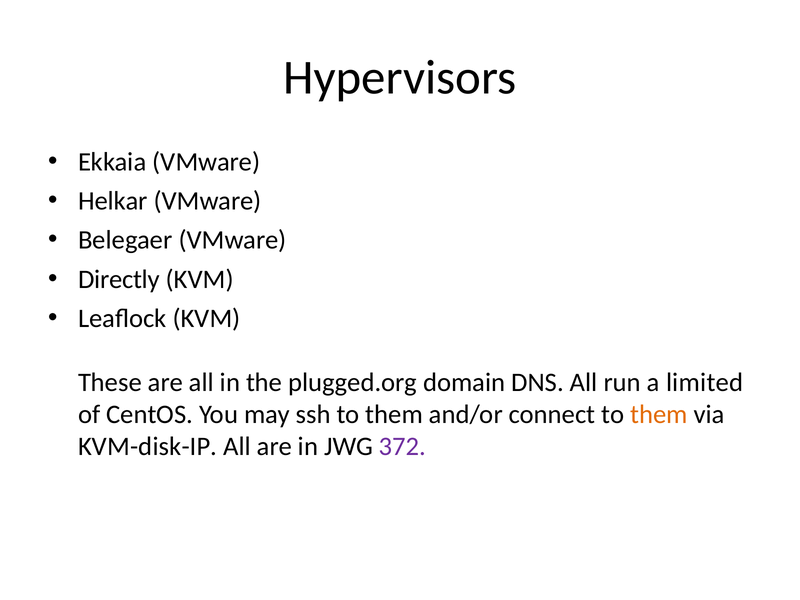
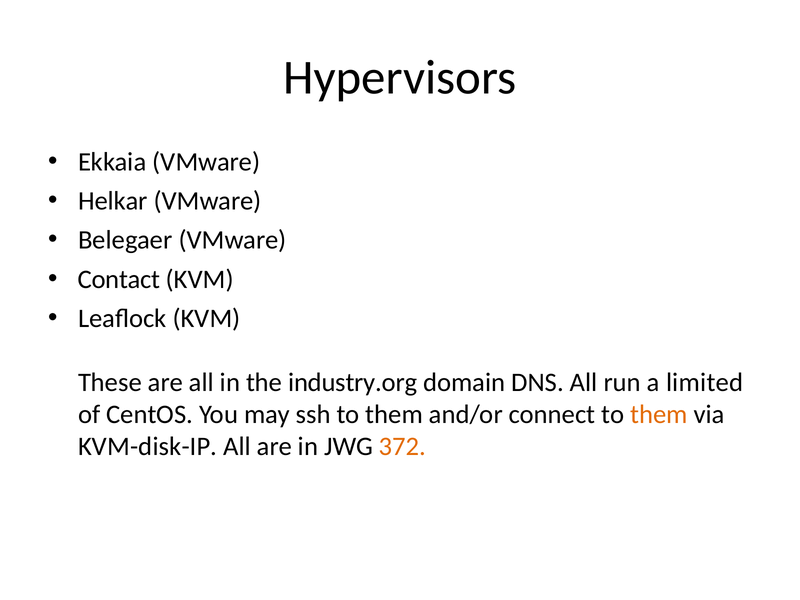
Directly: Directly -> Contact (119, 279)
plugged.org: plugged.org -> industry.org (353, 382)
372 colour: purple -> orange (402, 446)
